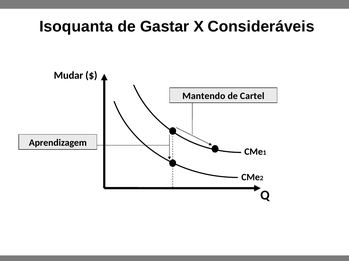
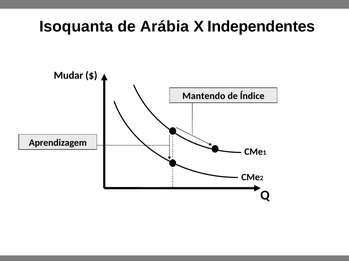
Gastar: Gastar -> Arábia (165, 27)
Consideráveis: Consideráveis -> Independentes (261, 27)
Cartel: Cartel -> Índice (252, 96)
